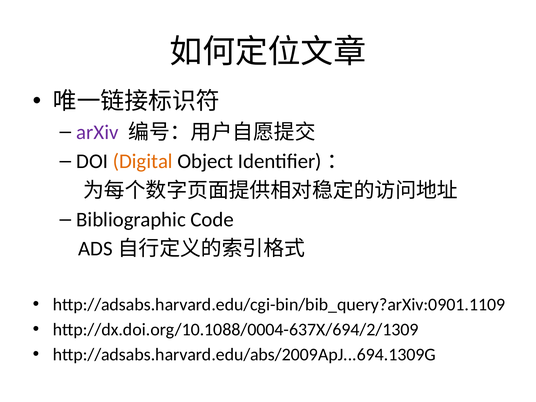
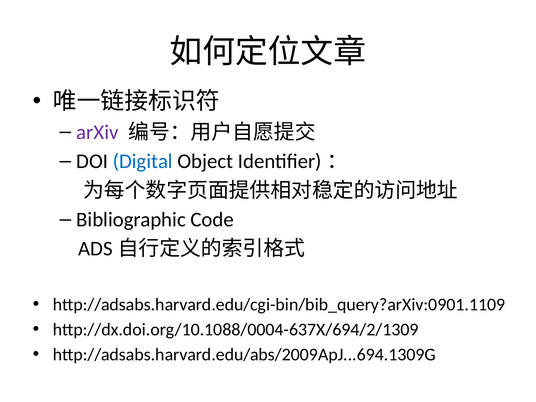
Digital colour: orange -> blue (143, 161)
